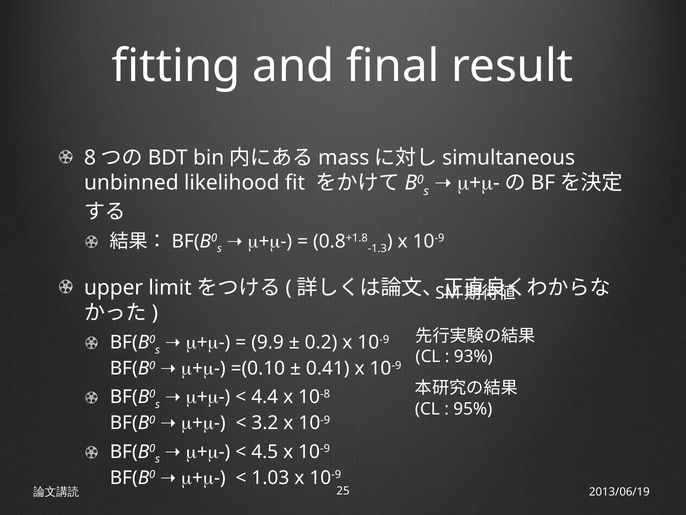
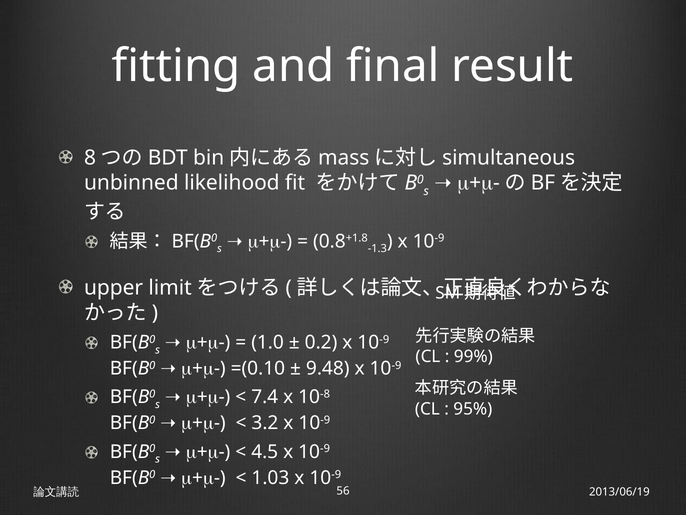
9.9: 9.9 -> 1.0 (268, 342)
93%: 93% -> 99% (473, 356)
0.41: 0.41 -> 9.48 (328, 368)
4.4: 4.4 -> 7.4 (265, 397)
25: 25 -> 56 (343, 490)
